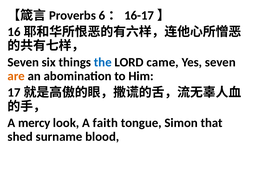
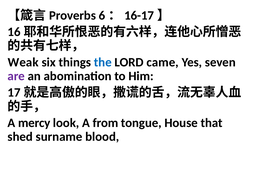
Seven: Seven -> Weak (23, 62)
are colour: orange -> purple (16, 76)
faith: faith -> from (105, 123)
Simon: Simon -> House (181, 123)
